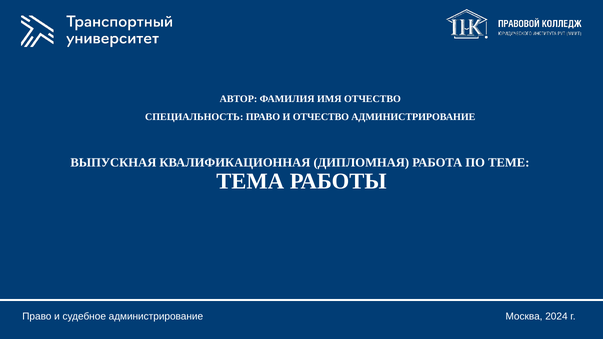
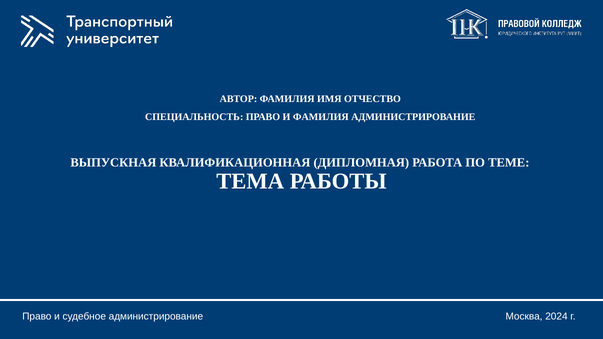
И ОТЧЕСТВО: ОТЧЕСТВО -> ФАМИЛИЯ (321, 117)
